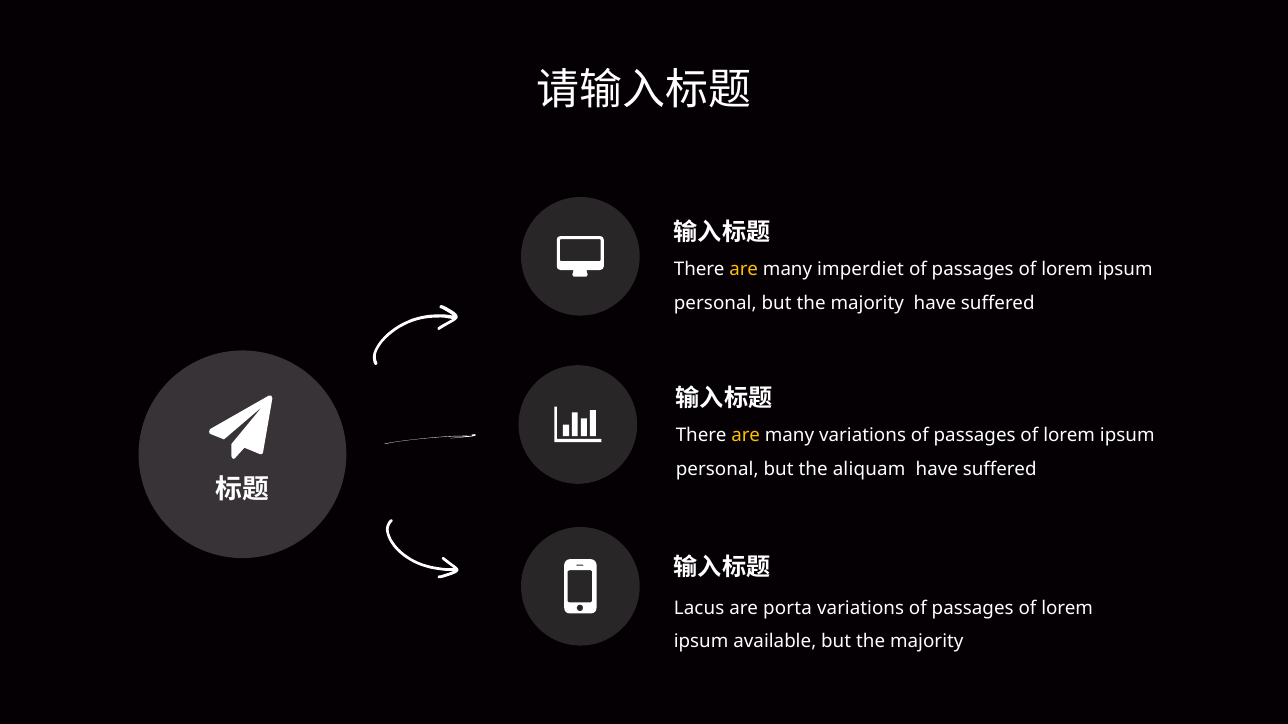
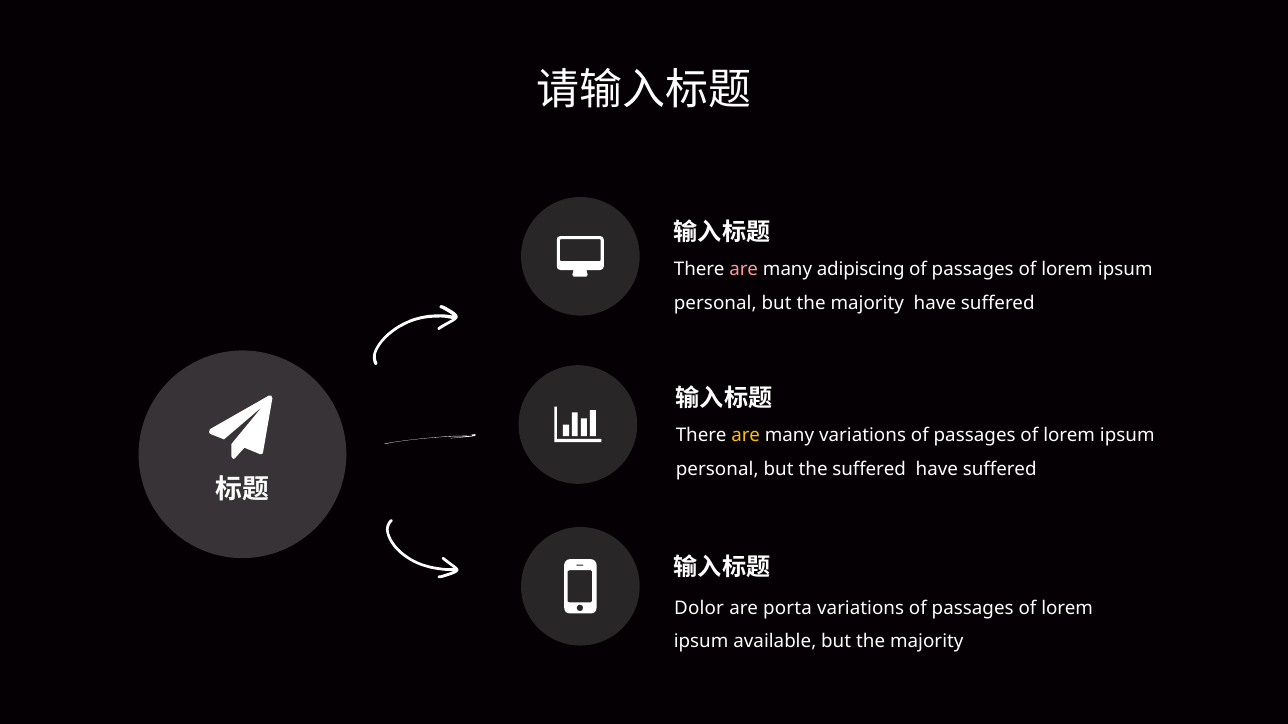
are colour: yellow -> pink (744, 269)
imperdiet: imperdiet -> adipiscing (861, 269)
the aliquam: aliquam -> suffered (869, 470)
Lacus: Lacus -> Dolor (699, 608)
